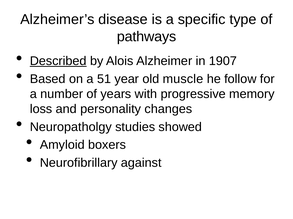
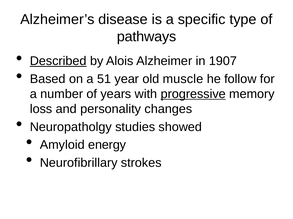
progressive underline: none -> present (193, 94)
boxers: boxers -> energy (107, 145)
against: against -> strokes (141, 163)
